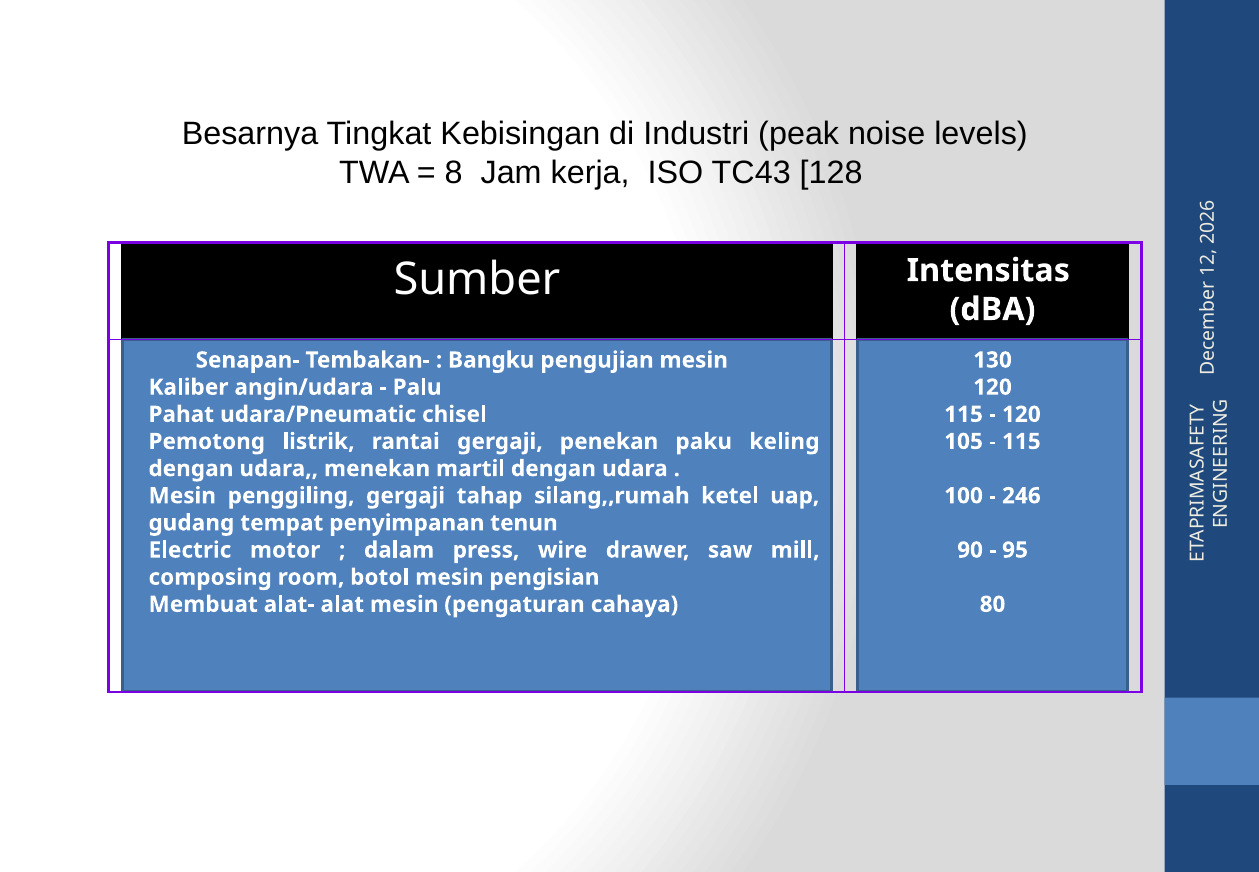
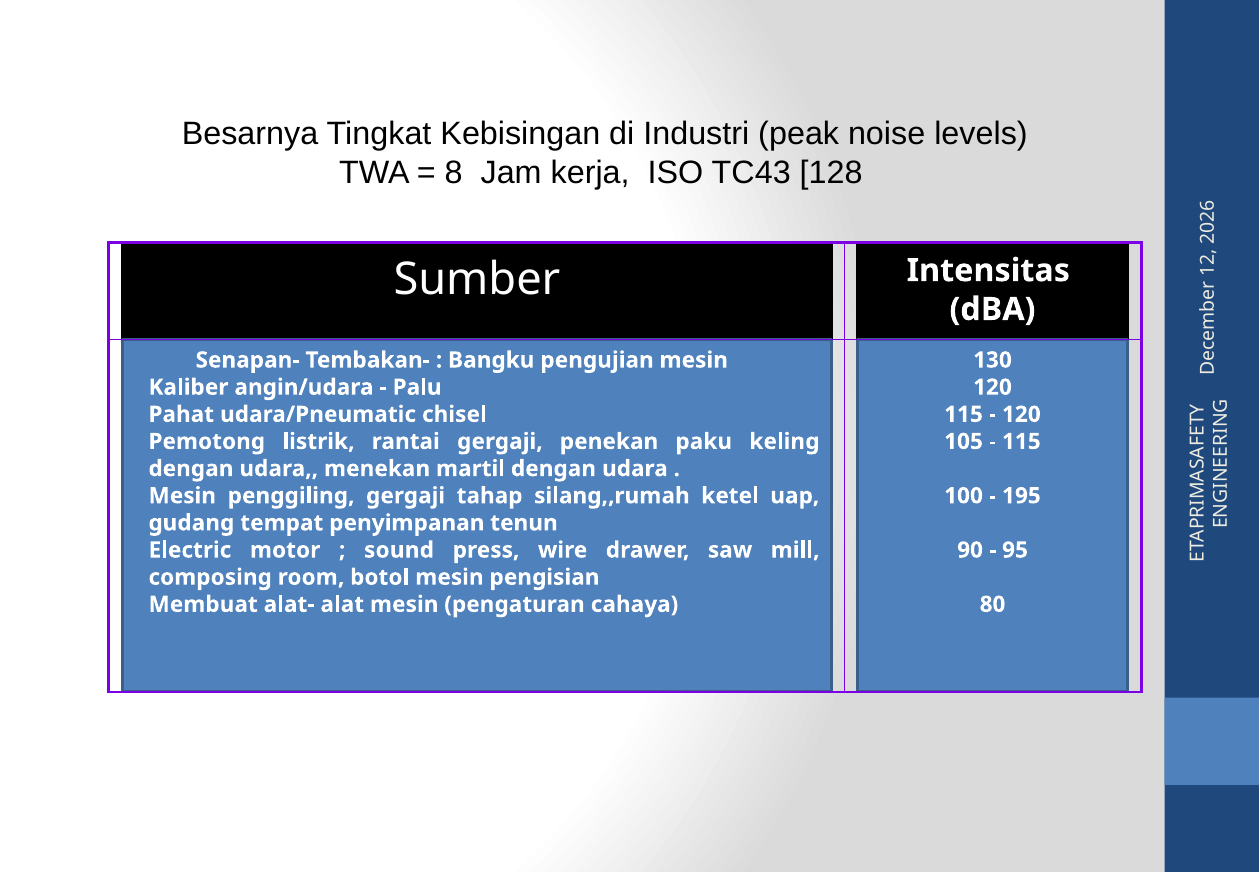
246: 246 -> 195 (1021, 496)
dalam: dalam -> sound (399, 550)
